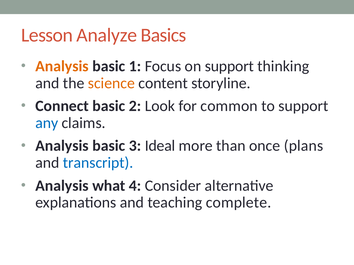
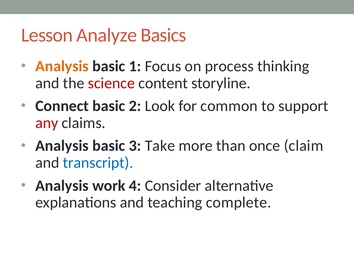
on support: support -> process (229, 66)
science colour: orange -> red (111, 83)
any colour: blue -> red (47, 123)
Ideal: Ideal -> Take (160, 146)
plans: plans -> claim (304, 146)
what: what -> work (109, 186)
